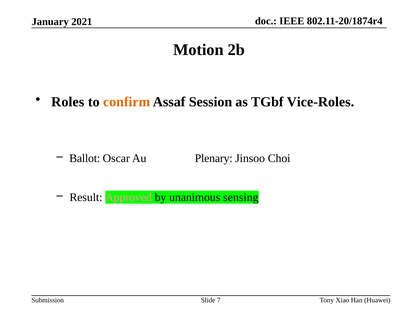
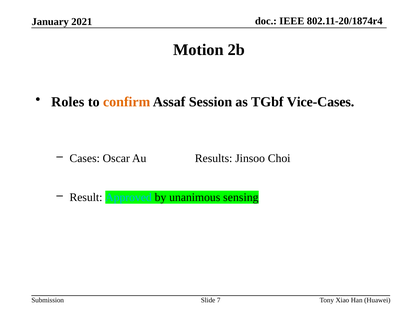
Vice-Roles: Vice-Roles -> Vice-Cases (321, 102)
Ballot: Ballot -> Cases (85, 158)
Plenary: Plenary -> Results (214, 158)
Approved colour: pink -> light blue (129, 198)
